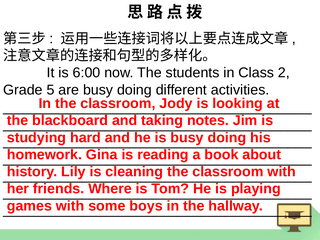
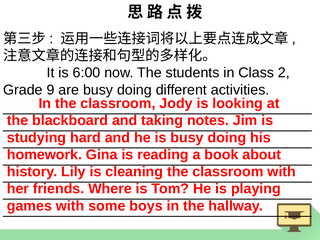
5: 5 -> 9 (51, 90)
